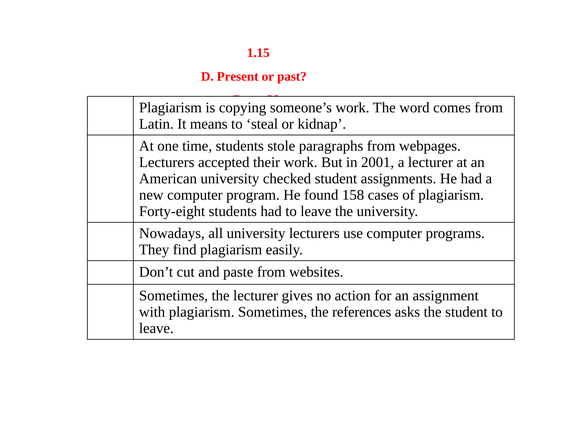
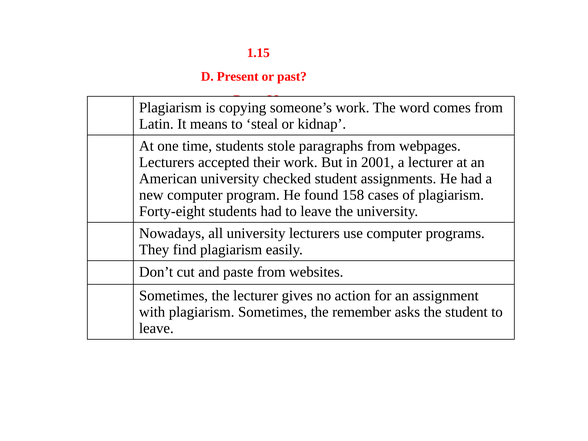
references: references -> remember (362, 312)
